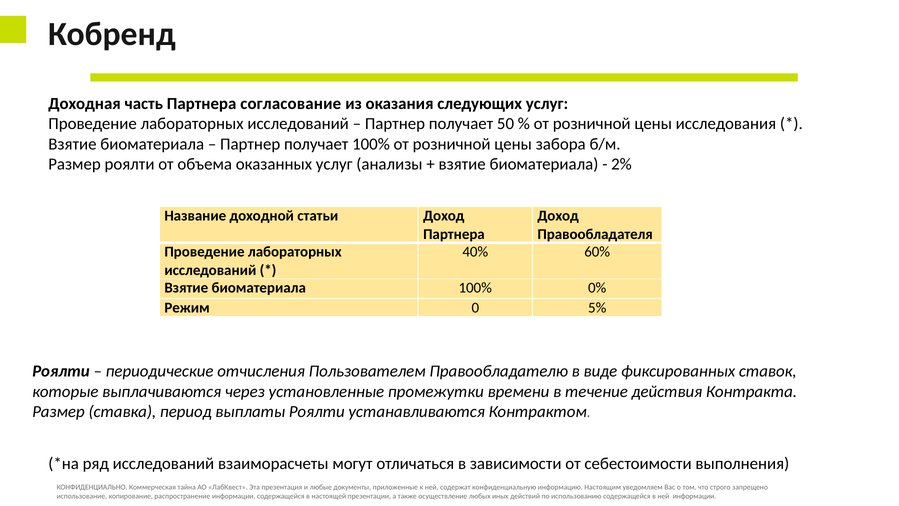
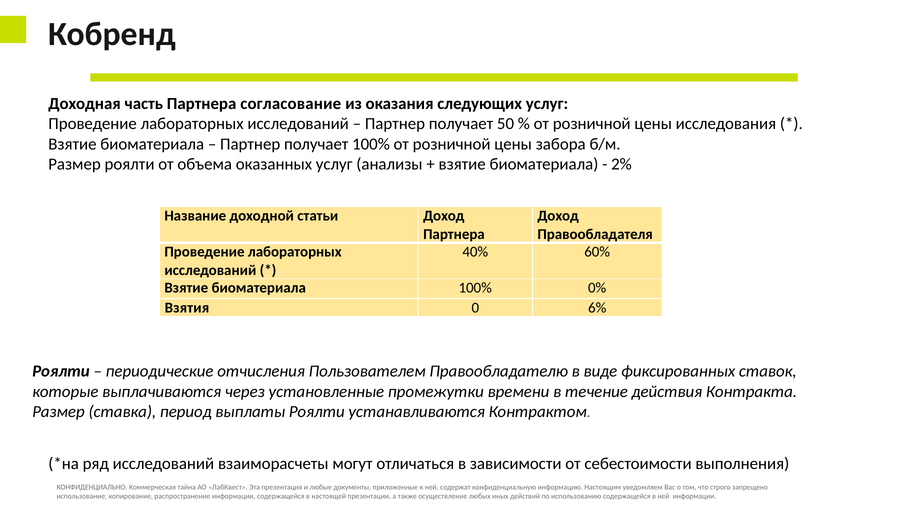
Режим: Режим -> Взятия (187, 308)
5%: 5% -> 6% (597, 308)
